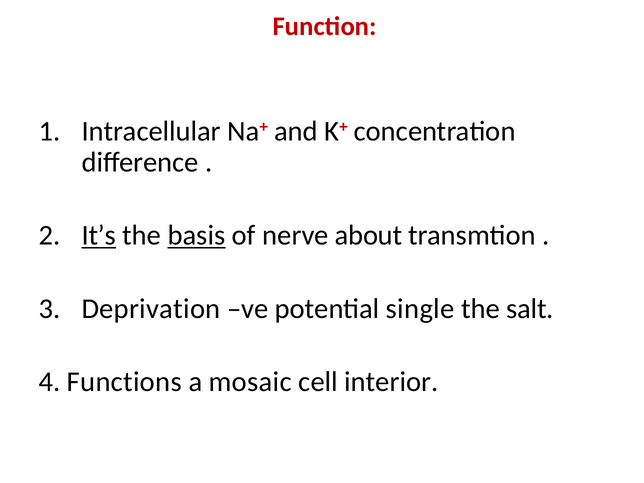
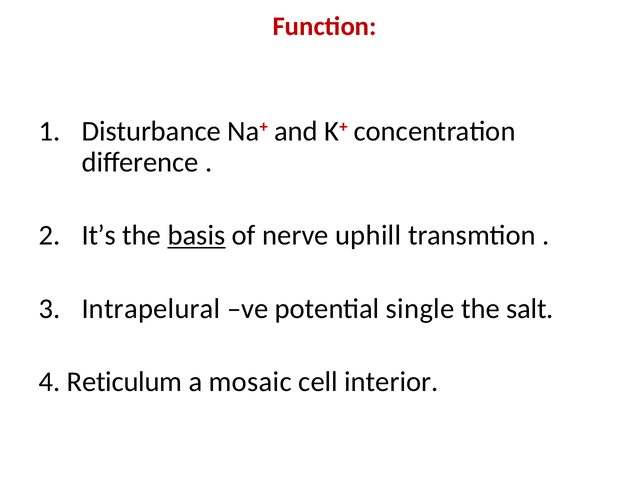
Intracellular: Intracellular -> Disturbance (151, 131)
It’s underline: present -> none (99, 235)
about: about -> uphill (368, 235)
Deprivation: Deprivation -> Intrapelural (151, 309)
Functions: Functions -> Reticulum (125, 382)
